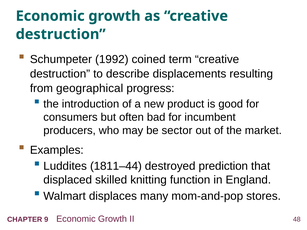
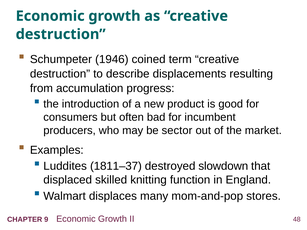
1992: 1992 -> 1946 (112, 59)
geographical: geographical -> accumulation (90, 88)
1811–44: 1811–44 -> 1811–37 (116, 166)
prediction: prediction -> slowdown (223, 166)
